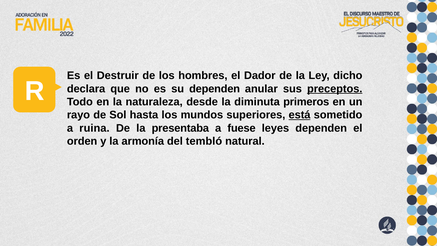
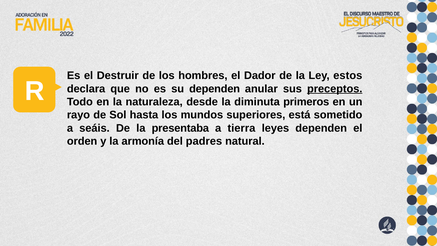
dicho: dicho -> estos (348, 76)
está underline: present -> none (300, 115)
ruina: ruina -> seáis (95, 128)
fuese: fuese -> tierra (241, 128)
tembló: tembló -> padres (204, 141)
